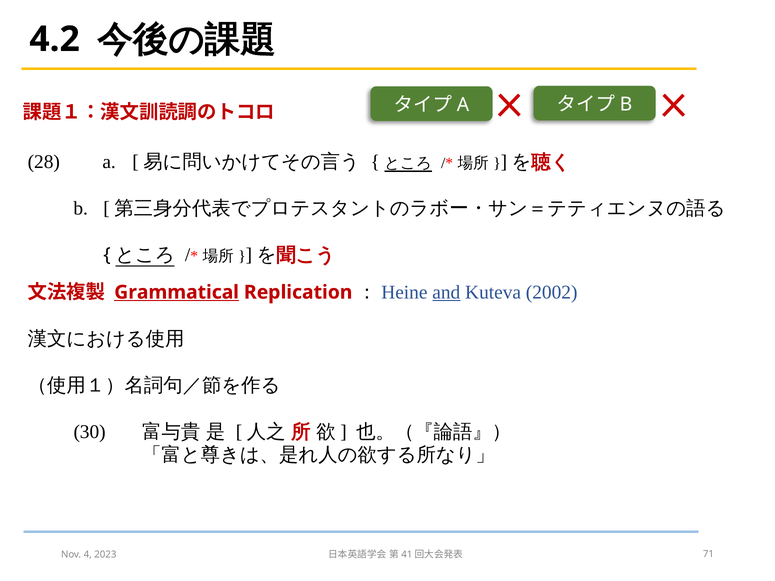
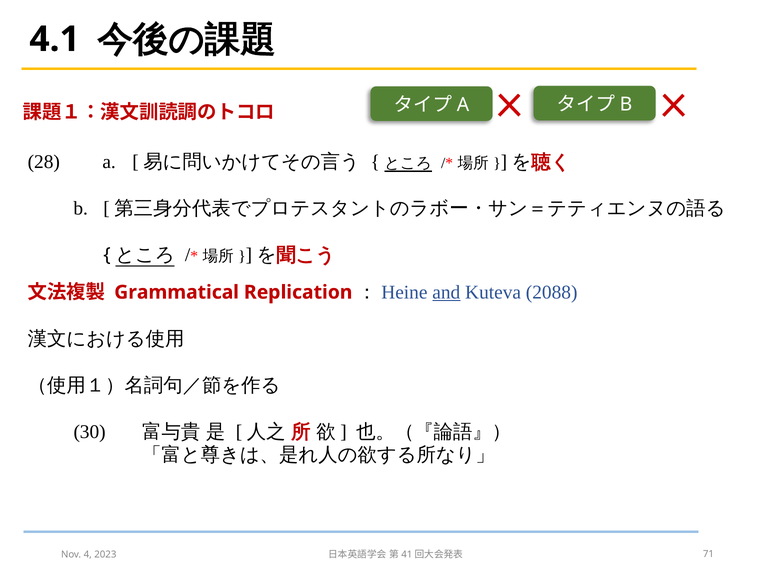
4.2: 4.2 -> 4.1 (55, 39)
Grammatical underline: present -> none (177, 292)
2002: 2002 -> 2088 (552, 292)
